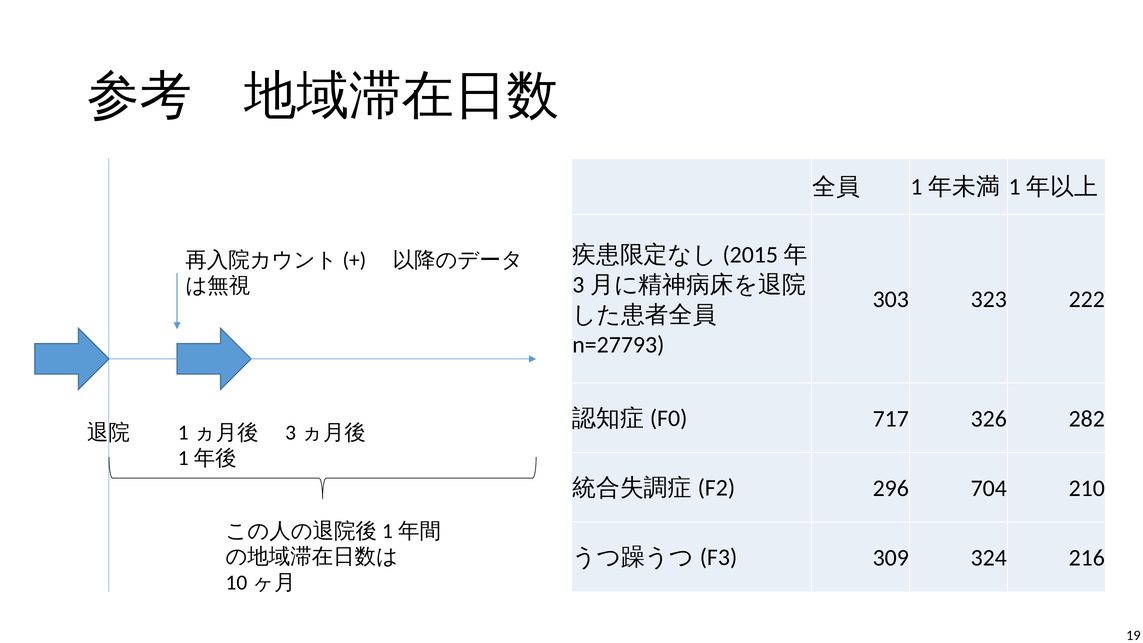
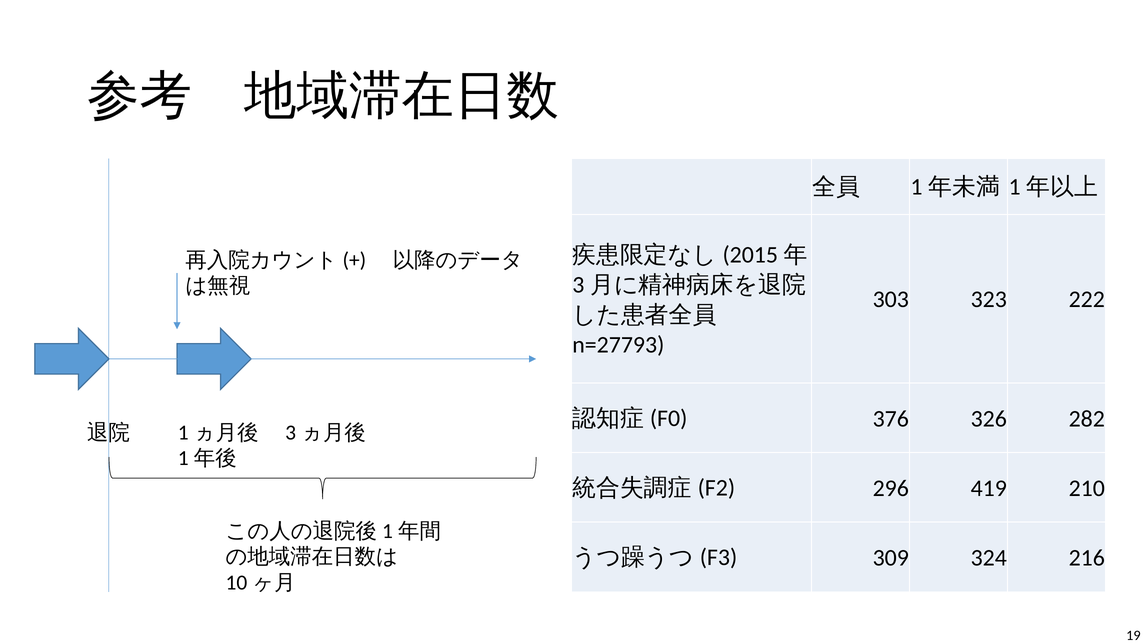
717: 717 -> 376 (891, 419)
704: 704 -> 419 (989, 488)
